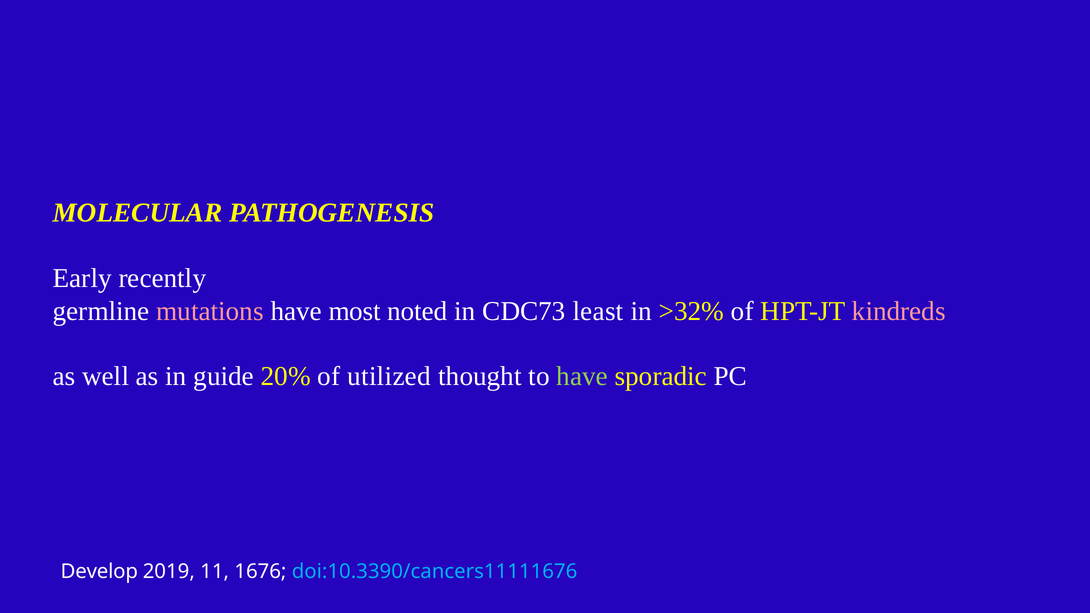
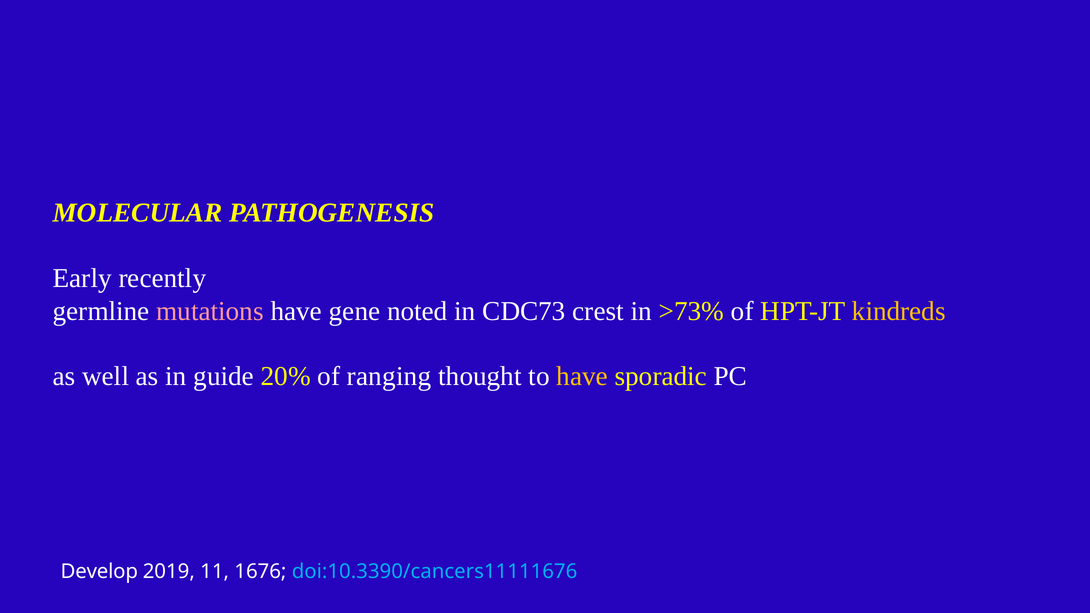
most: most -> gene (355, 311)
least: least -> crest (598, 311)
>32%: >32% -> >73% (692, 311)
kindreds colour: pink -> yellow (899, 311)
utilized: utilized -> ranging (389, 377)
have colour: light green -> yellow (582, 377)
